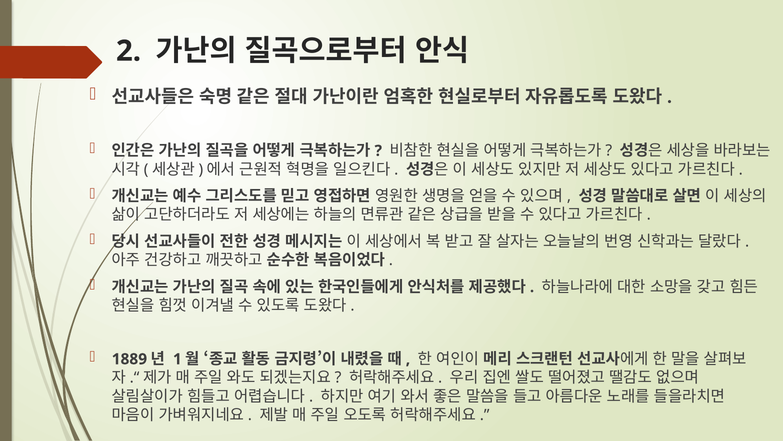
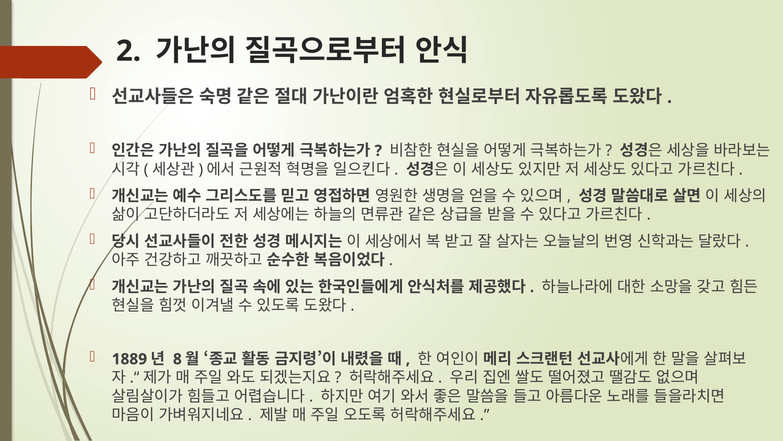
1: 1 -> 8 (177, 359)
